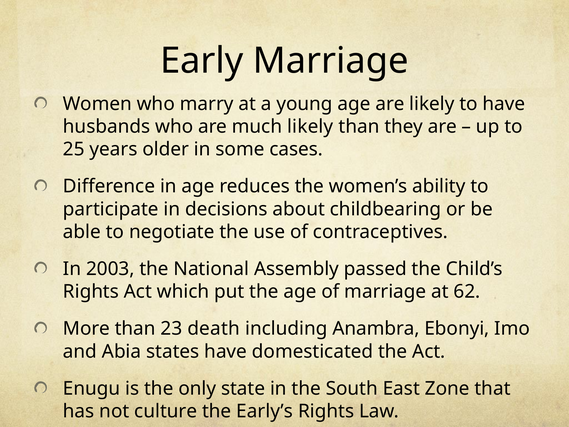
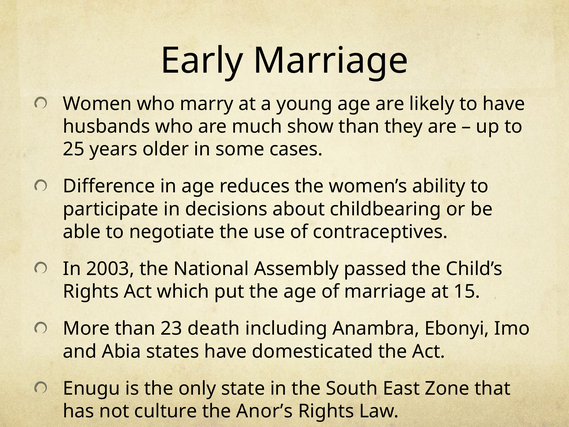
much likely: likely -> show (310, 127)
62: 62 -> 15 (467, 292)
Early’s: Early’s -> Anor’s (265, 411)
